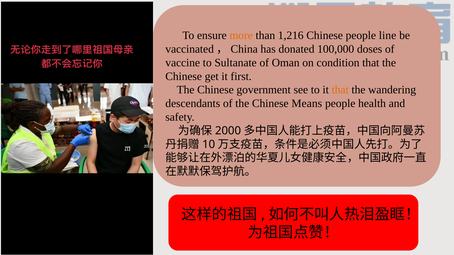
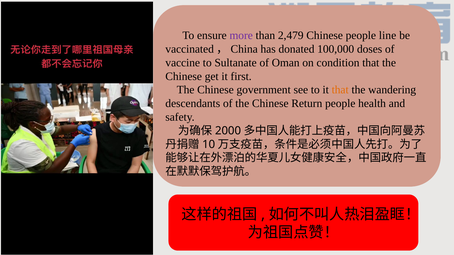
more colour: orange -> purple (241, 36)
1,216: 1,216 -> 2,479 (291, 36)
Means: Means -> Return (307, 104)
